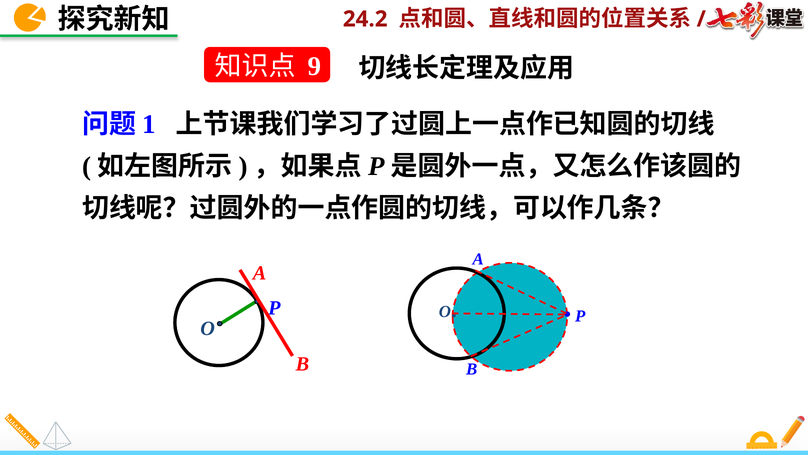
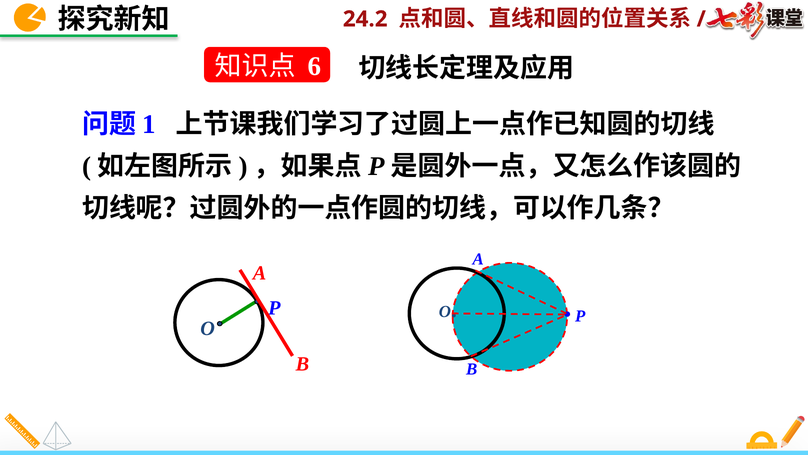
9: 9 -> 6 (315, 66)
